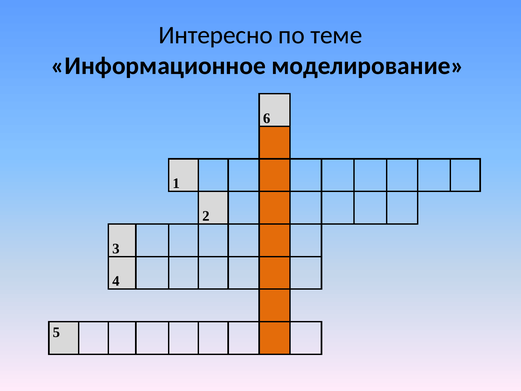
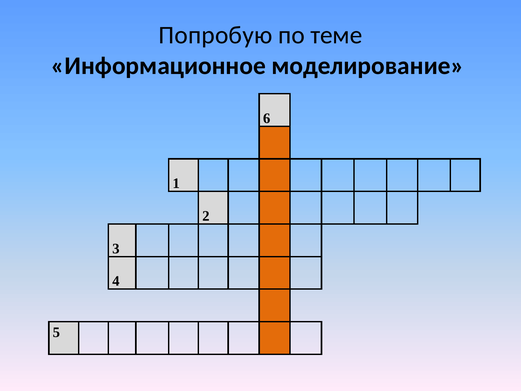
Интересно: Интересно -> Попробую (215, 35)
